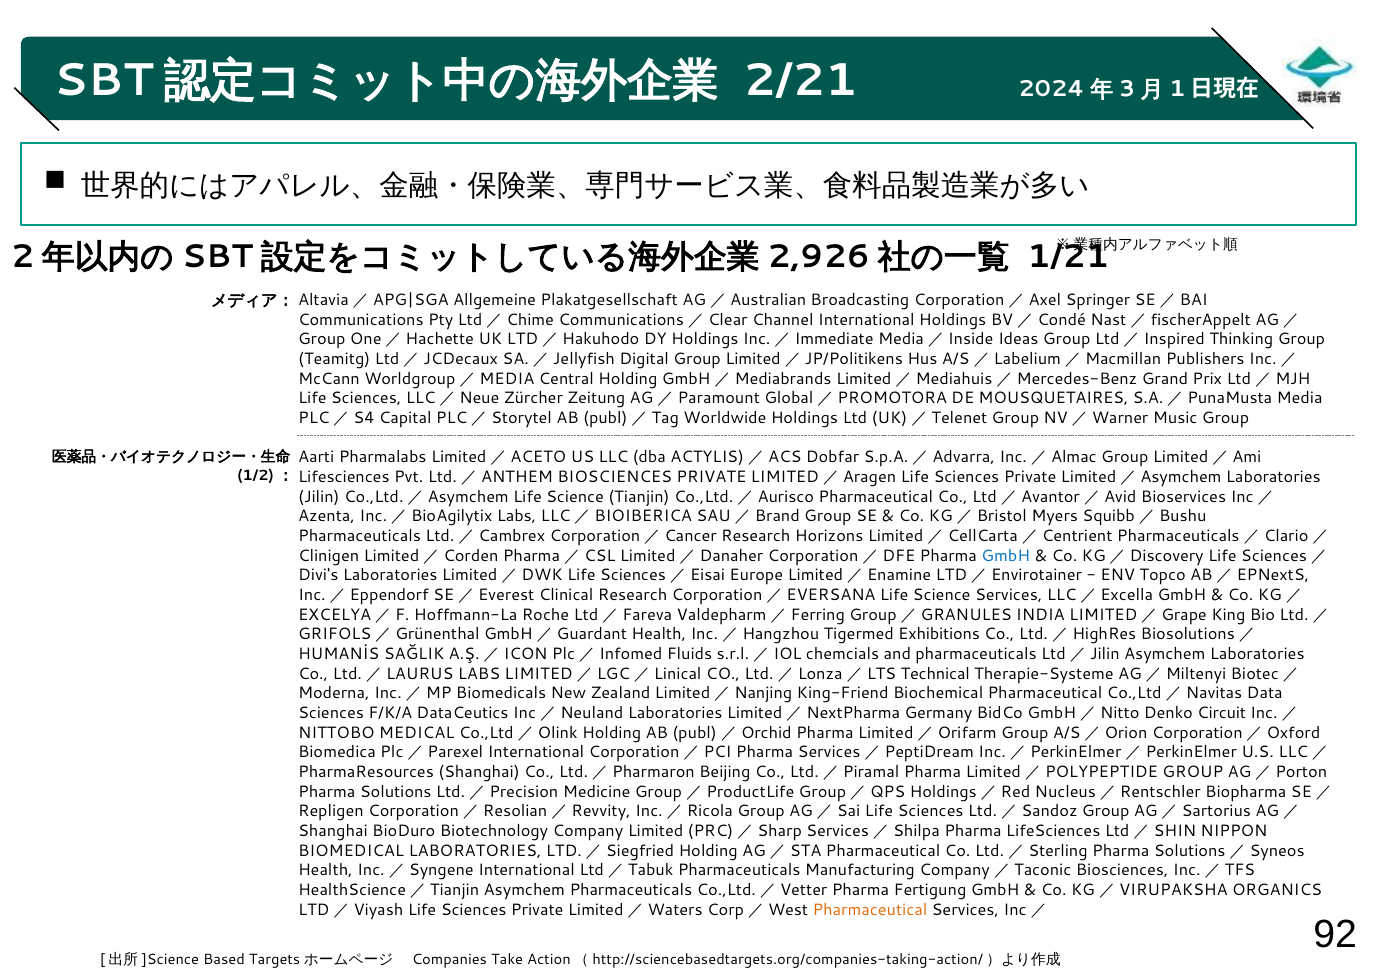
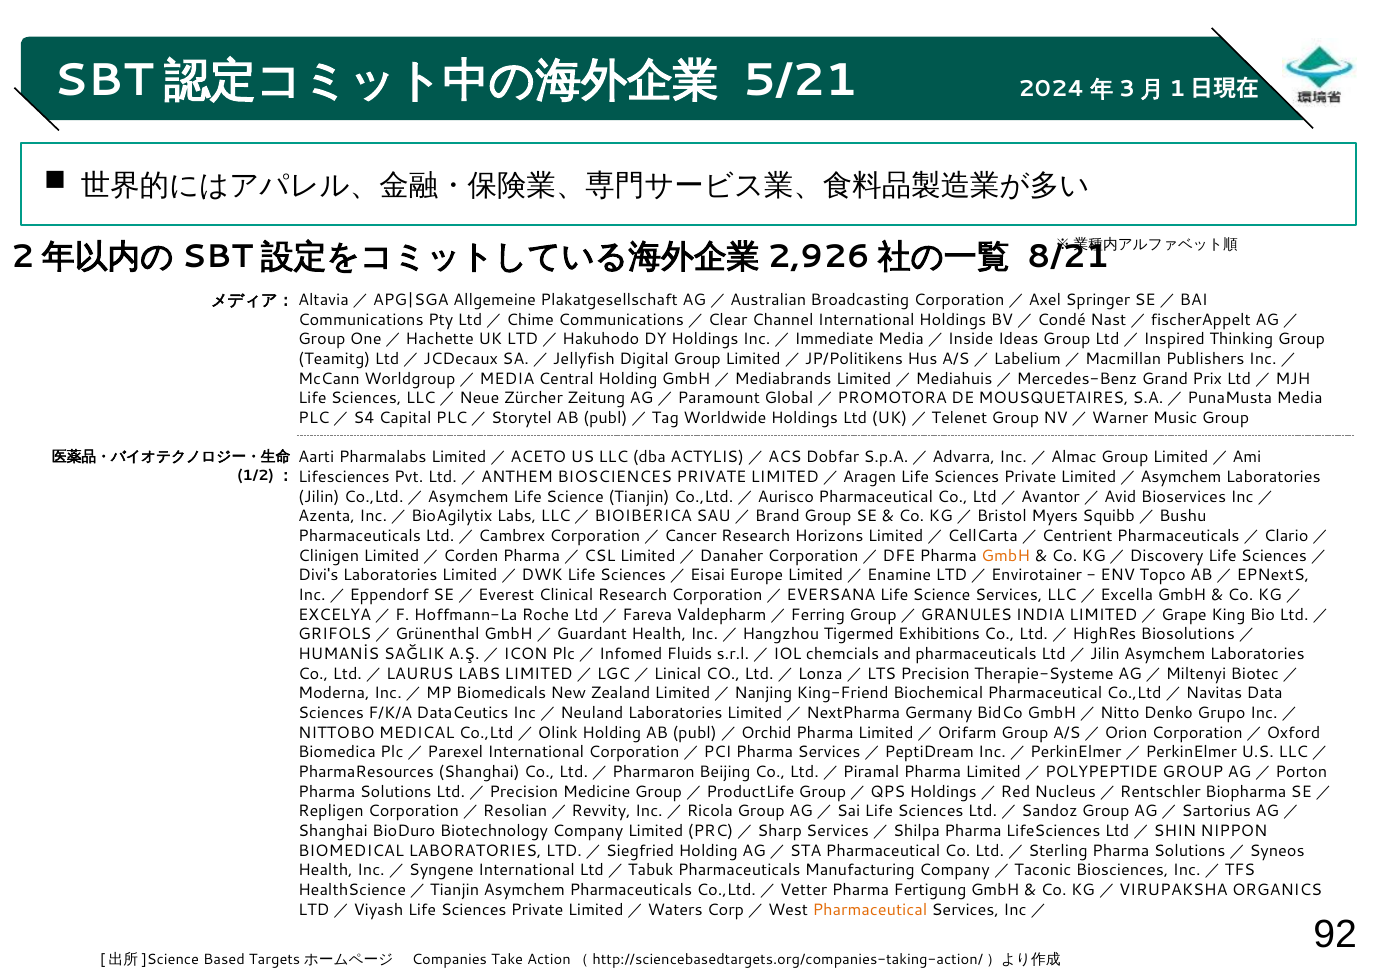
2/21: 2/21 -> 5/21 (800, 80)
1/21: 1/21 -> 8/21 (1068, 257)
GmbH colour: blue -> orange (1006, 556)
Technical: Technical -> Precision (935, 674)
Circuit: Circuit -> Grupo (1221, 713)
